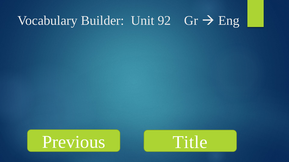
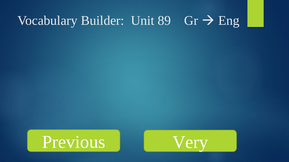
92: 92 -> 89 (164, 21)
Title: Title -> Very (190, 143)
